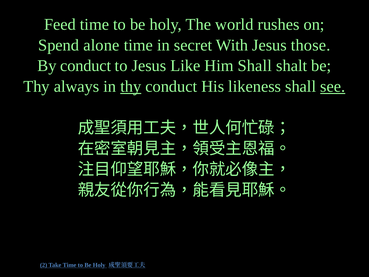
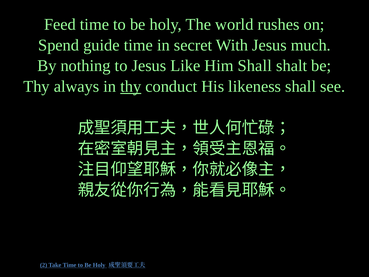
alone: alone -> guide (101, 45)
those: those -> much (311, 45)
By conduct: conduct -> nothing (86, 66)
see underline: present -> none (333, 86)
